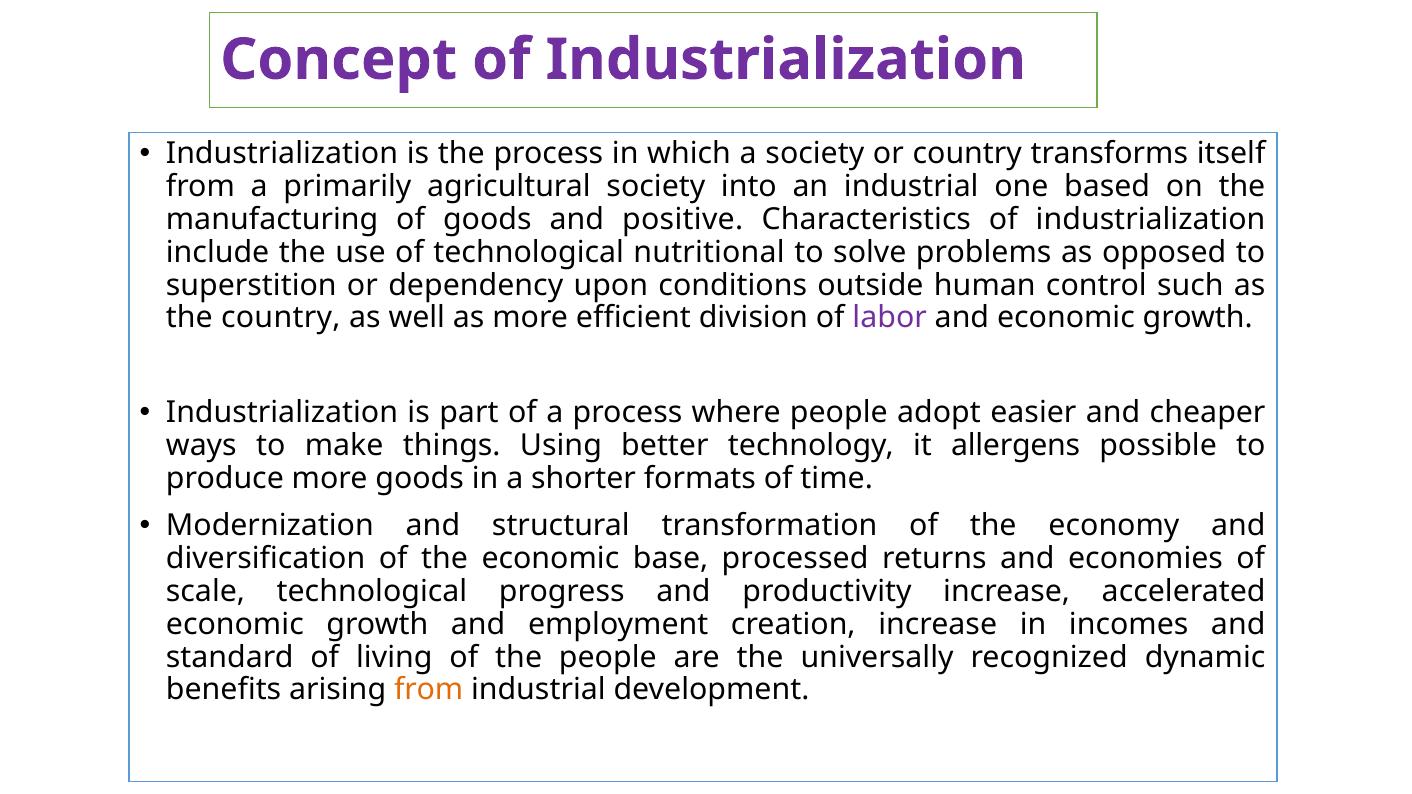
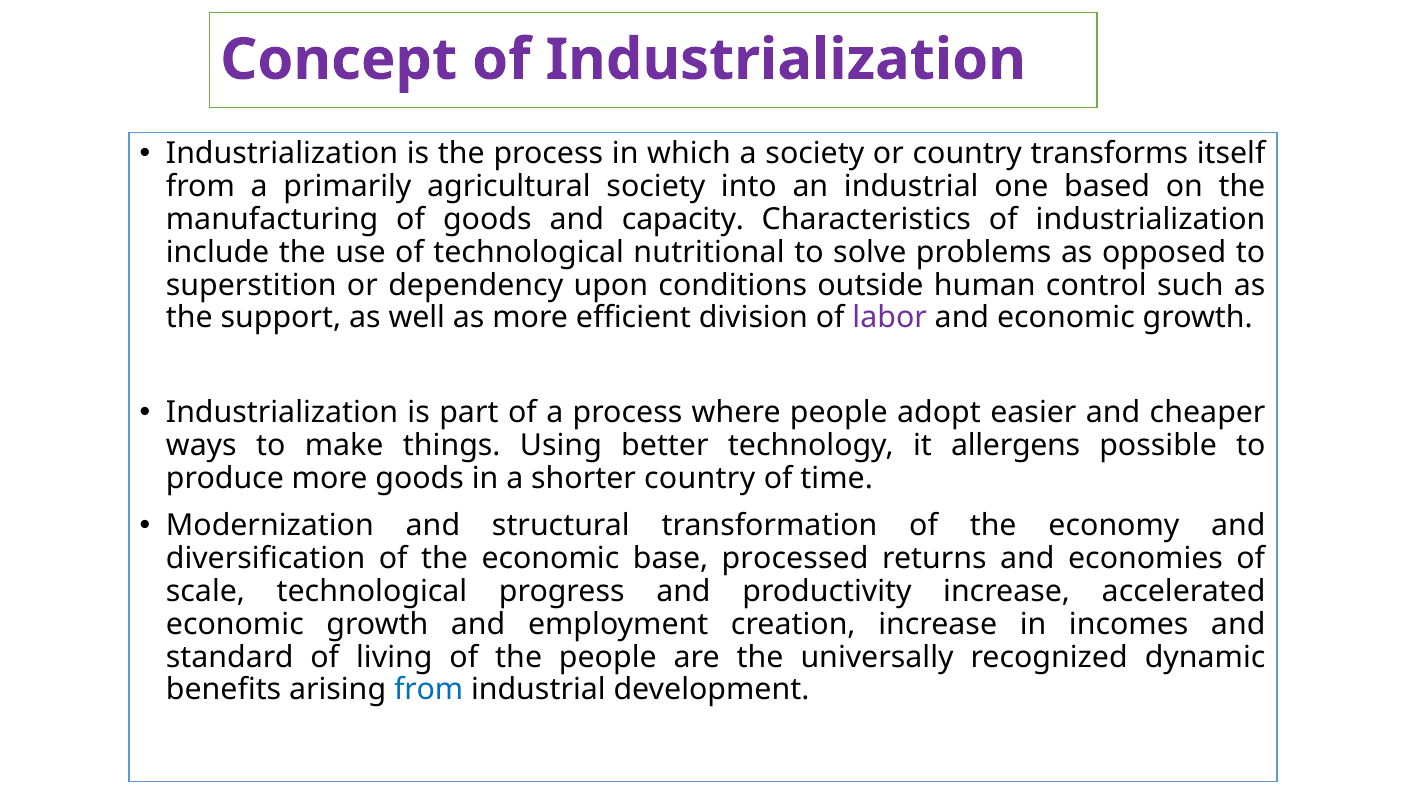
positive: positive -> capacity (683, 220)
the country: country -> support (281, 318)
shorter formats: formats -> country (700, 479)
from colour: orange -> blue (429, 690)
